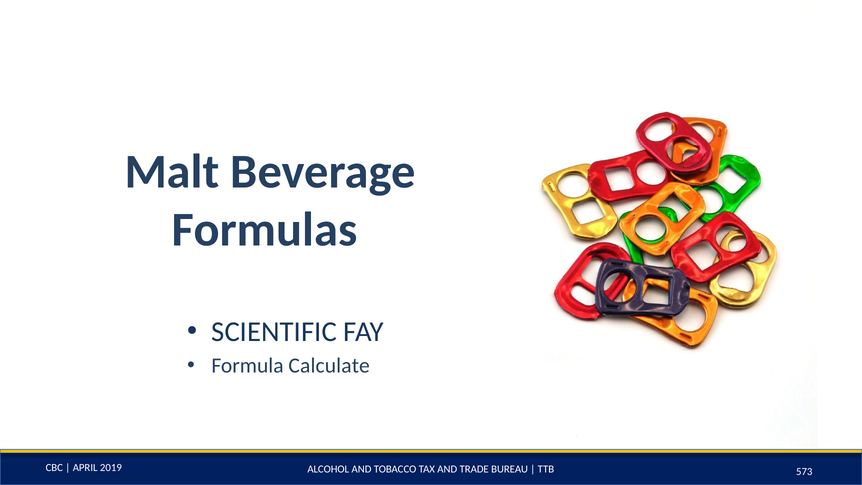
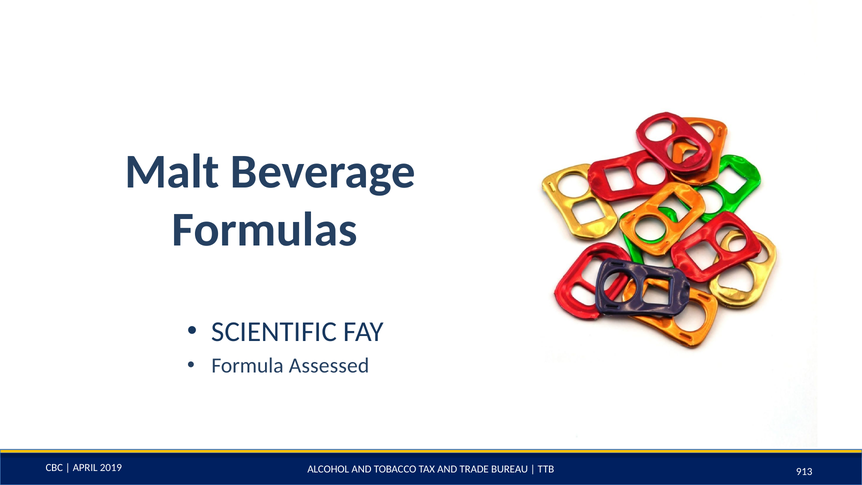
Calculate: Calculate -> Assessed (329, 366)
573: 573 -> 913 (804, 472)
